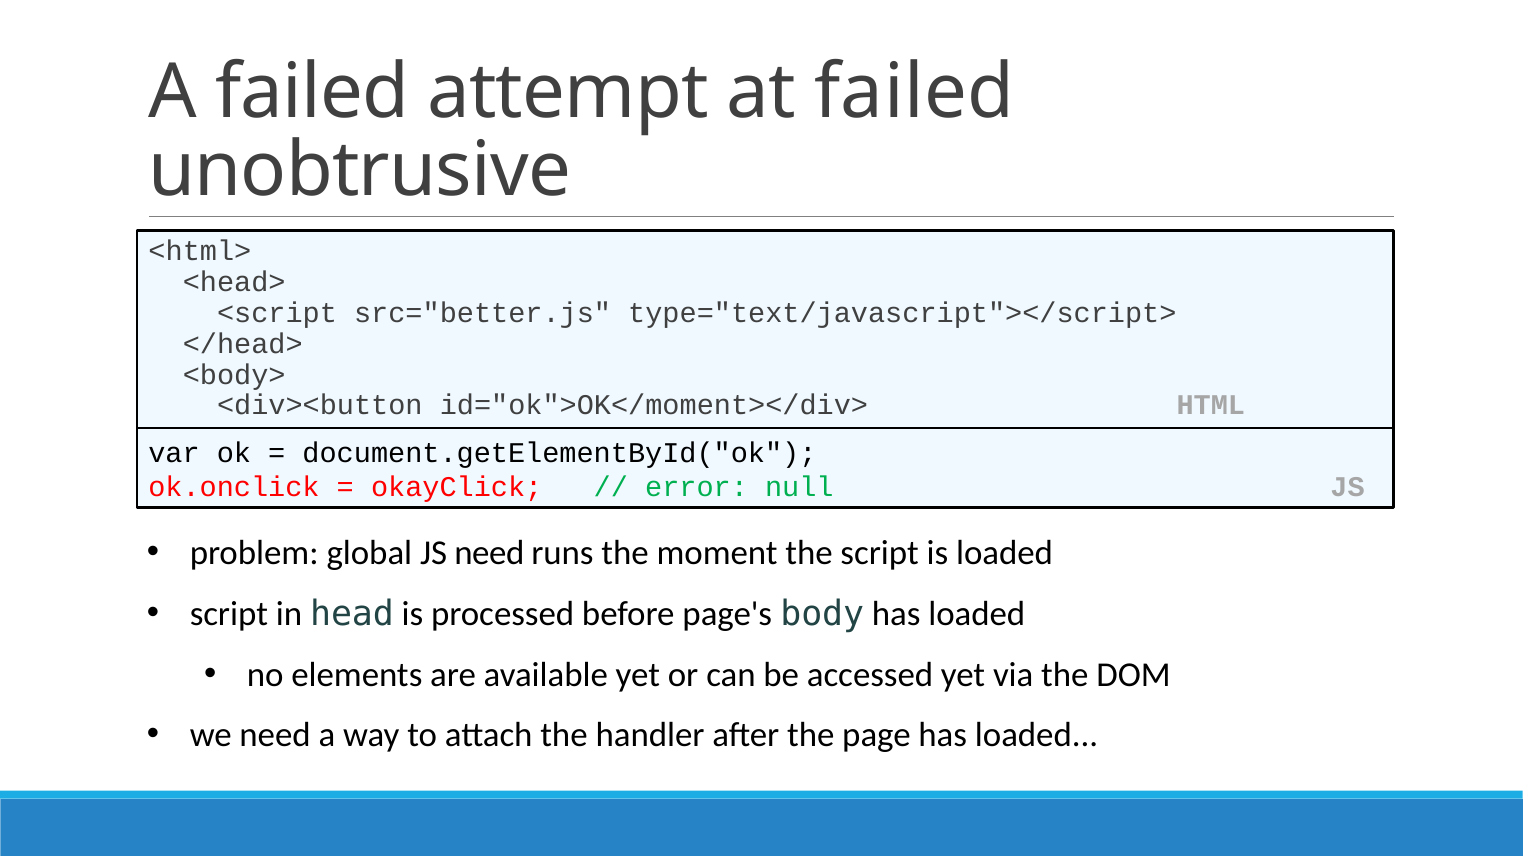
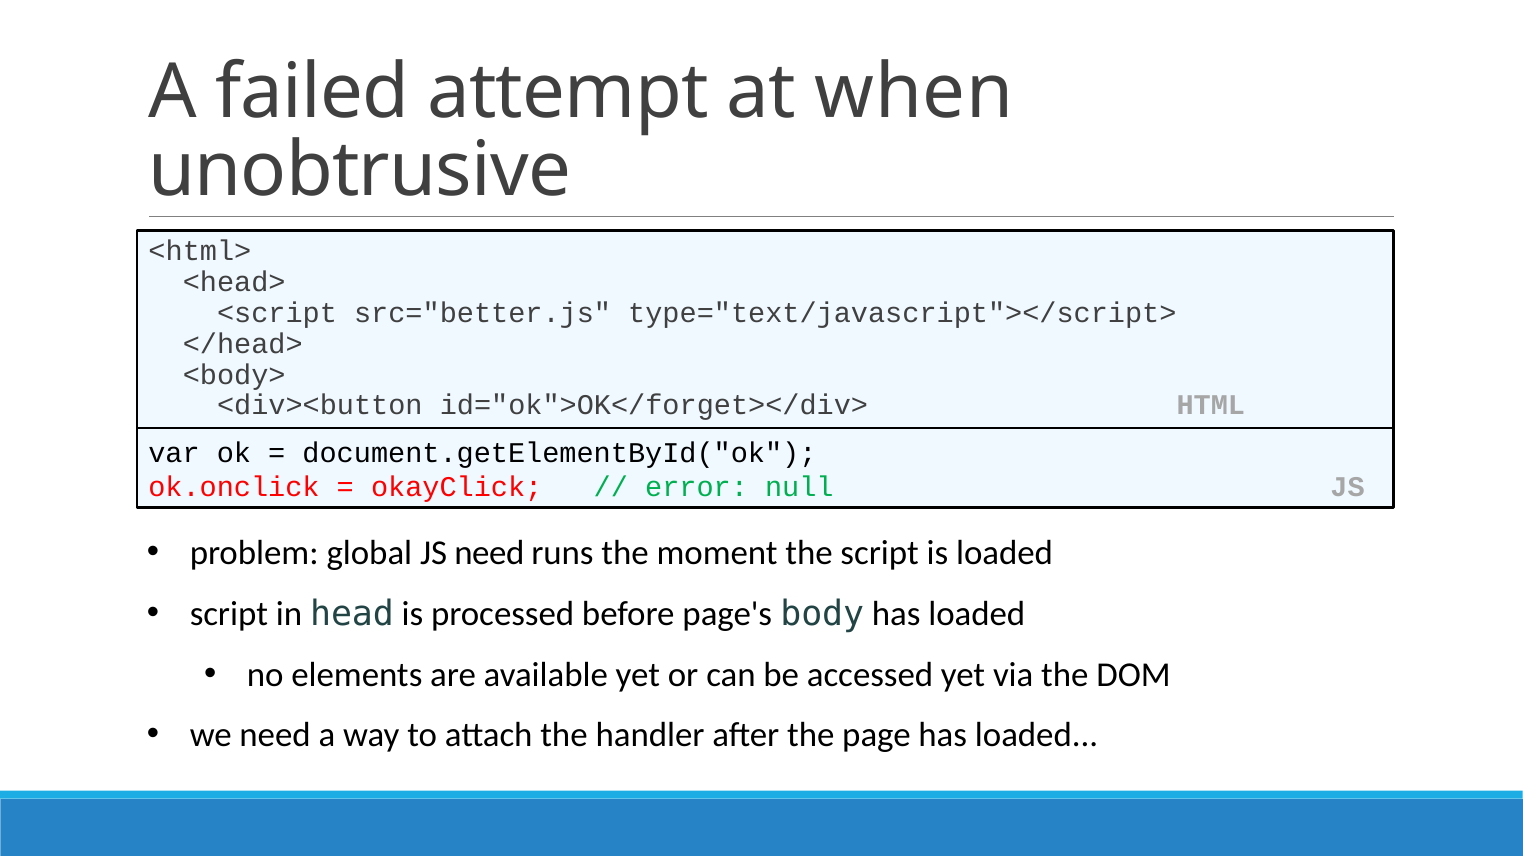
at failed: failed -> when (914, 93)
id="ok">OK</moment></div>: id="ok">OK</moment></div> -> id="ok">OK</forget></div> (654, 406)
